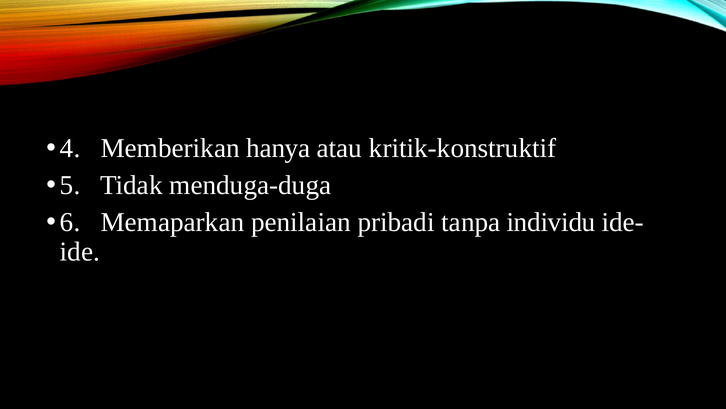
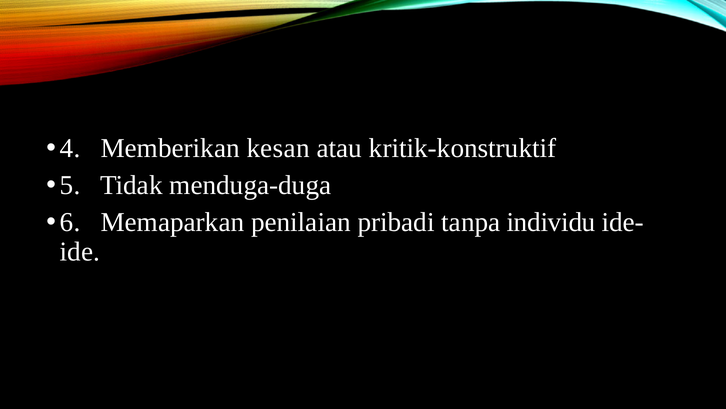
hanya: hanya -> kesan (278, 148)
